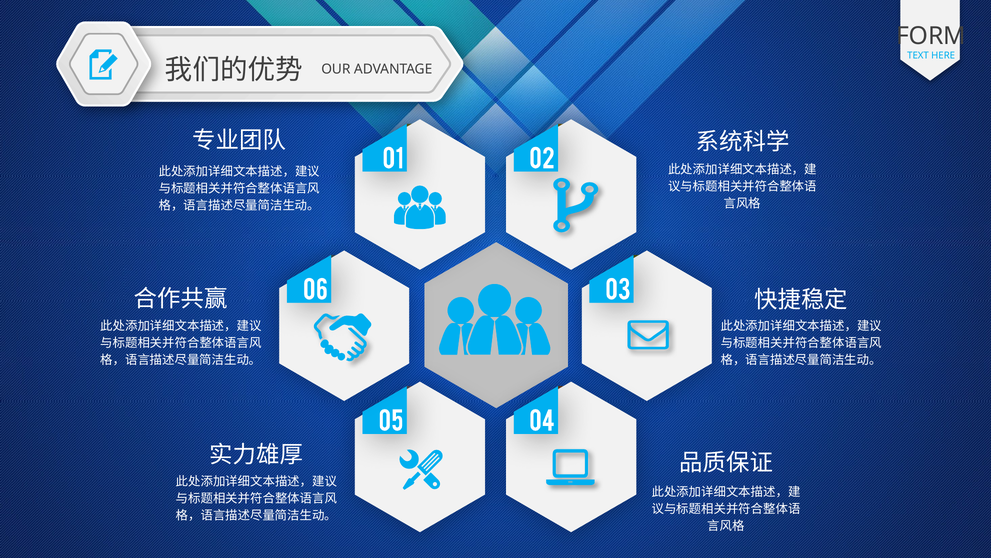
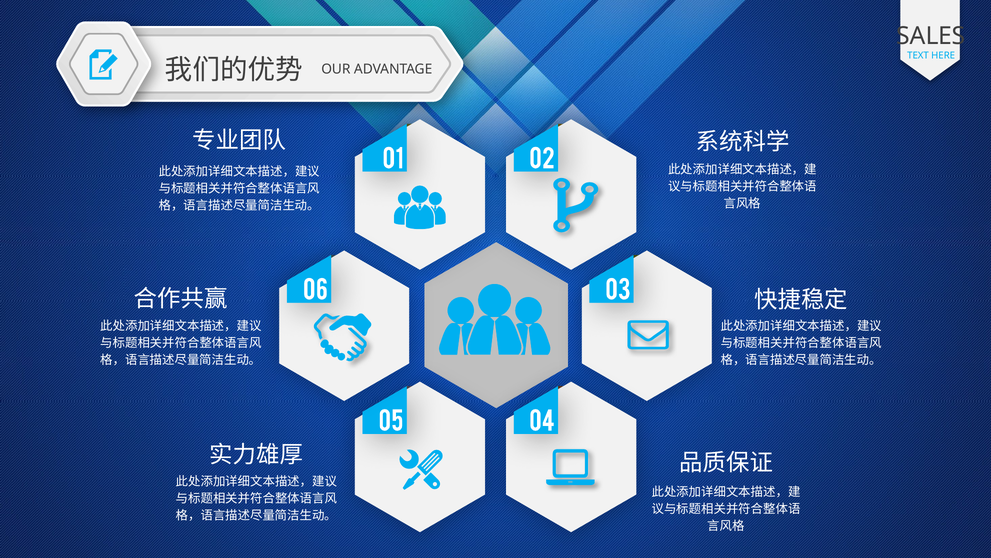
FORM: FORM -> SALES (931, 36)
